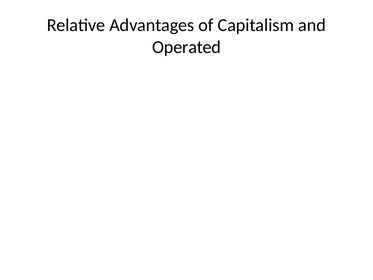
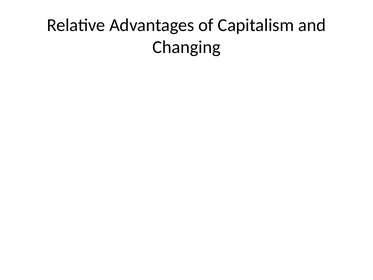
Operated: Operated -> Changing (186, 47)
